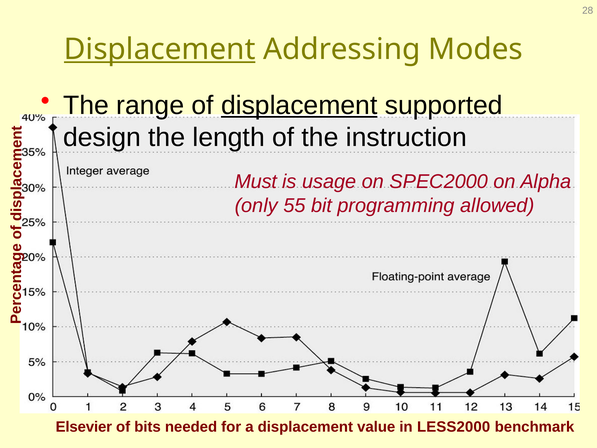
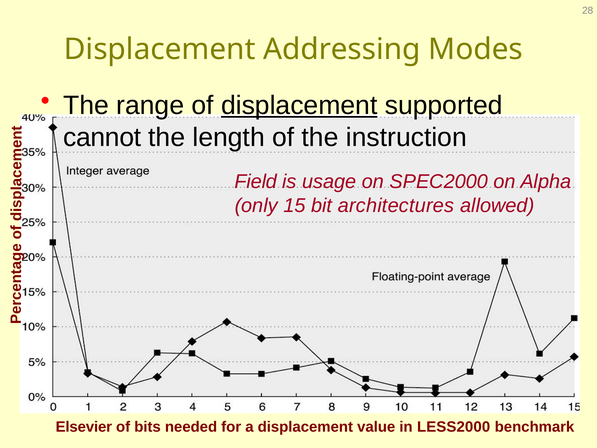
Displacement underline: present -> none (160, 49)
design: design -> cannot (102, 137)
Must: Must -> Field (256, 181)
55: 55 -> 15 (294, 205)
programming: programming -> architectures (396, 205)
